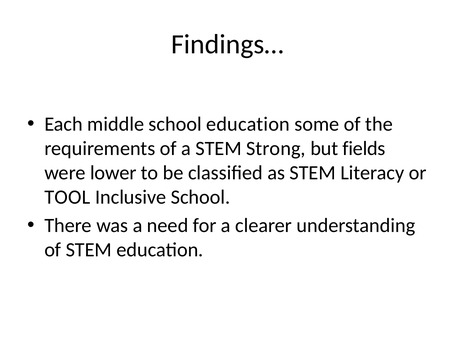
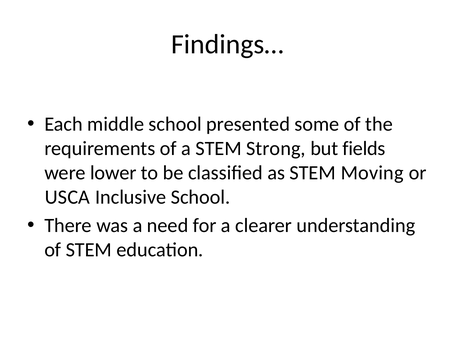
school education: education -> presented (248, 124)
Literacy: Literacy -> Moving (372, 172)
TOOL: TOOL -> USCA (67, 197)
